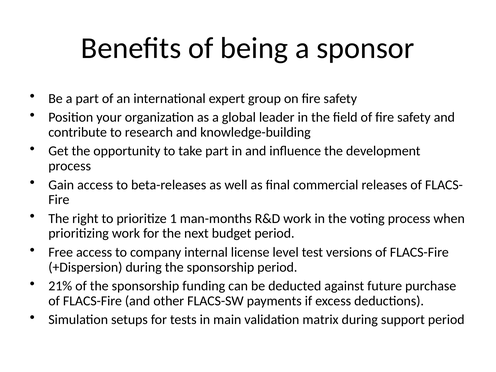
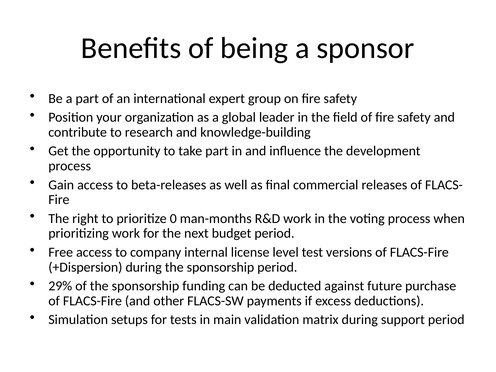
1: 1 -> 0 (173, 219)
21%: 21% -> 29% (60, 286)
